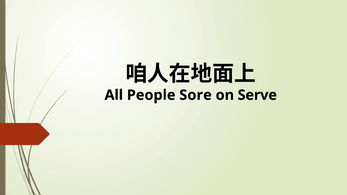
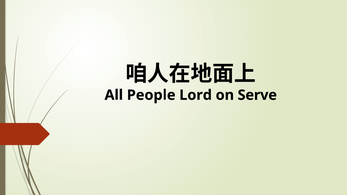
Sore: Sore -> Lord (196, 95)
